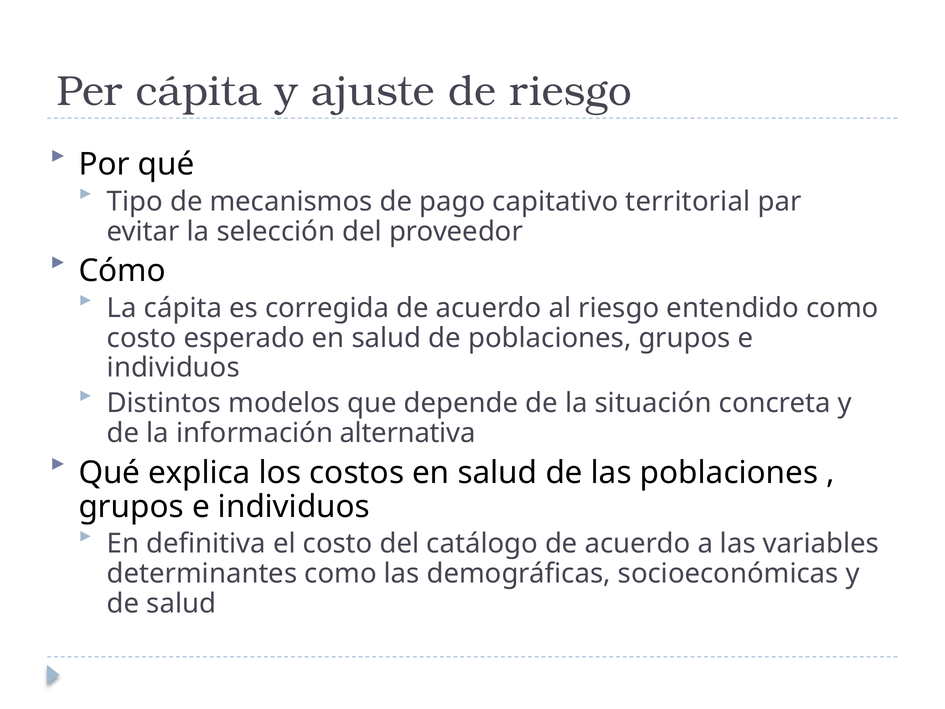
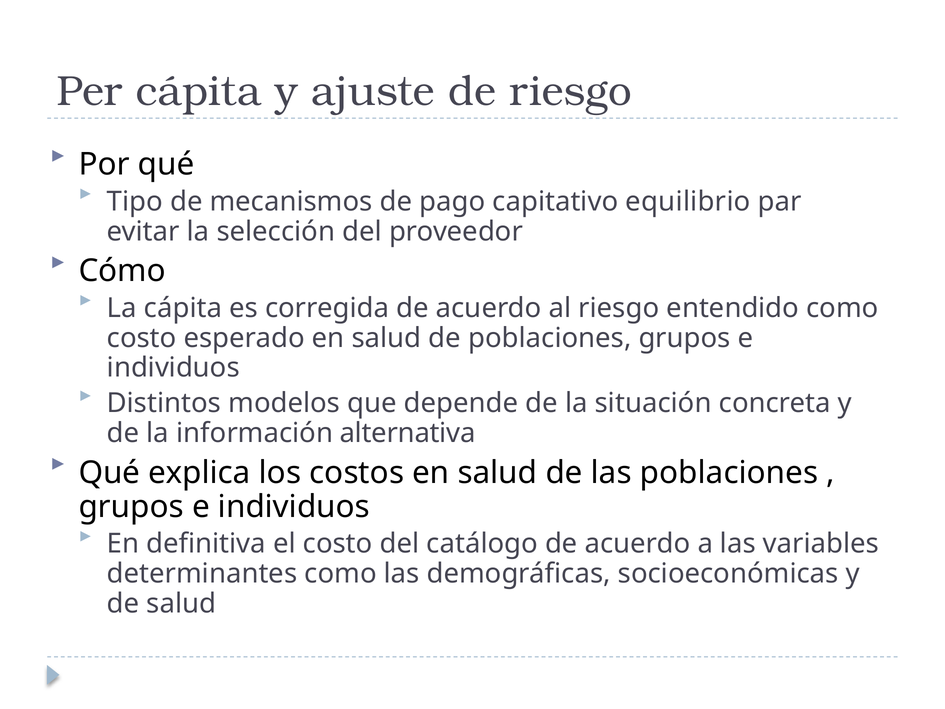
territorial: territorial -> equilibrio (688, 202)
